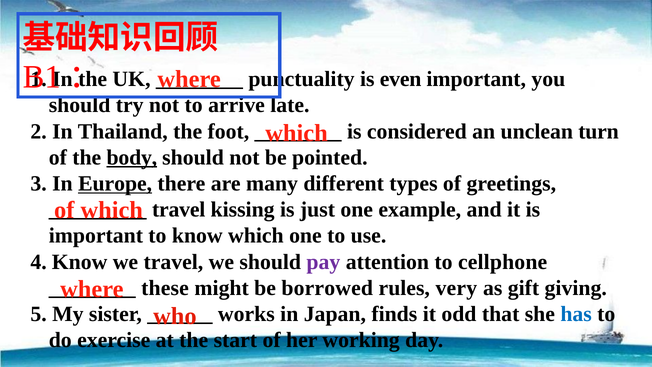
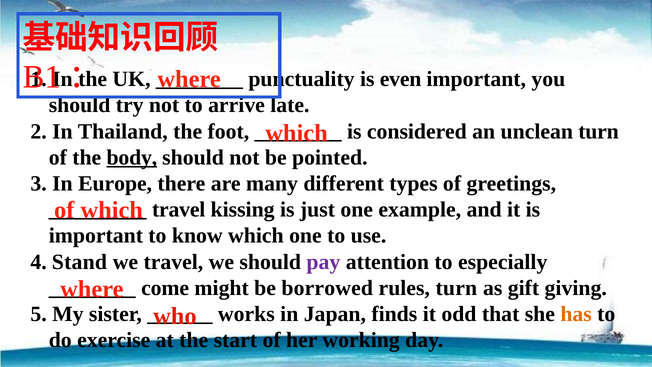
Europe underline: present -> none (115, 183)
4 Know: Know -> Stand (79, 262)
cellphone: cellphone -> especially (503, 262)
these: these -> come (165, 288)
rules very: very -> turn (456, 288)
has colour: blue -> orange (576, 314)
